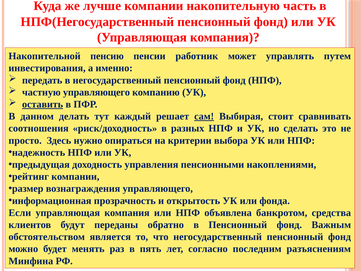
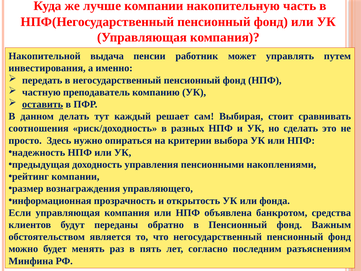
пенсию: пенсию -> выдача (107, 56)
частную управляющего: управляющего -> преподаватель (96, 92)
сам underline: present -> none (204, 116)
